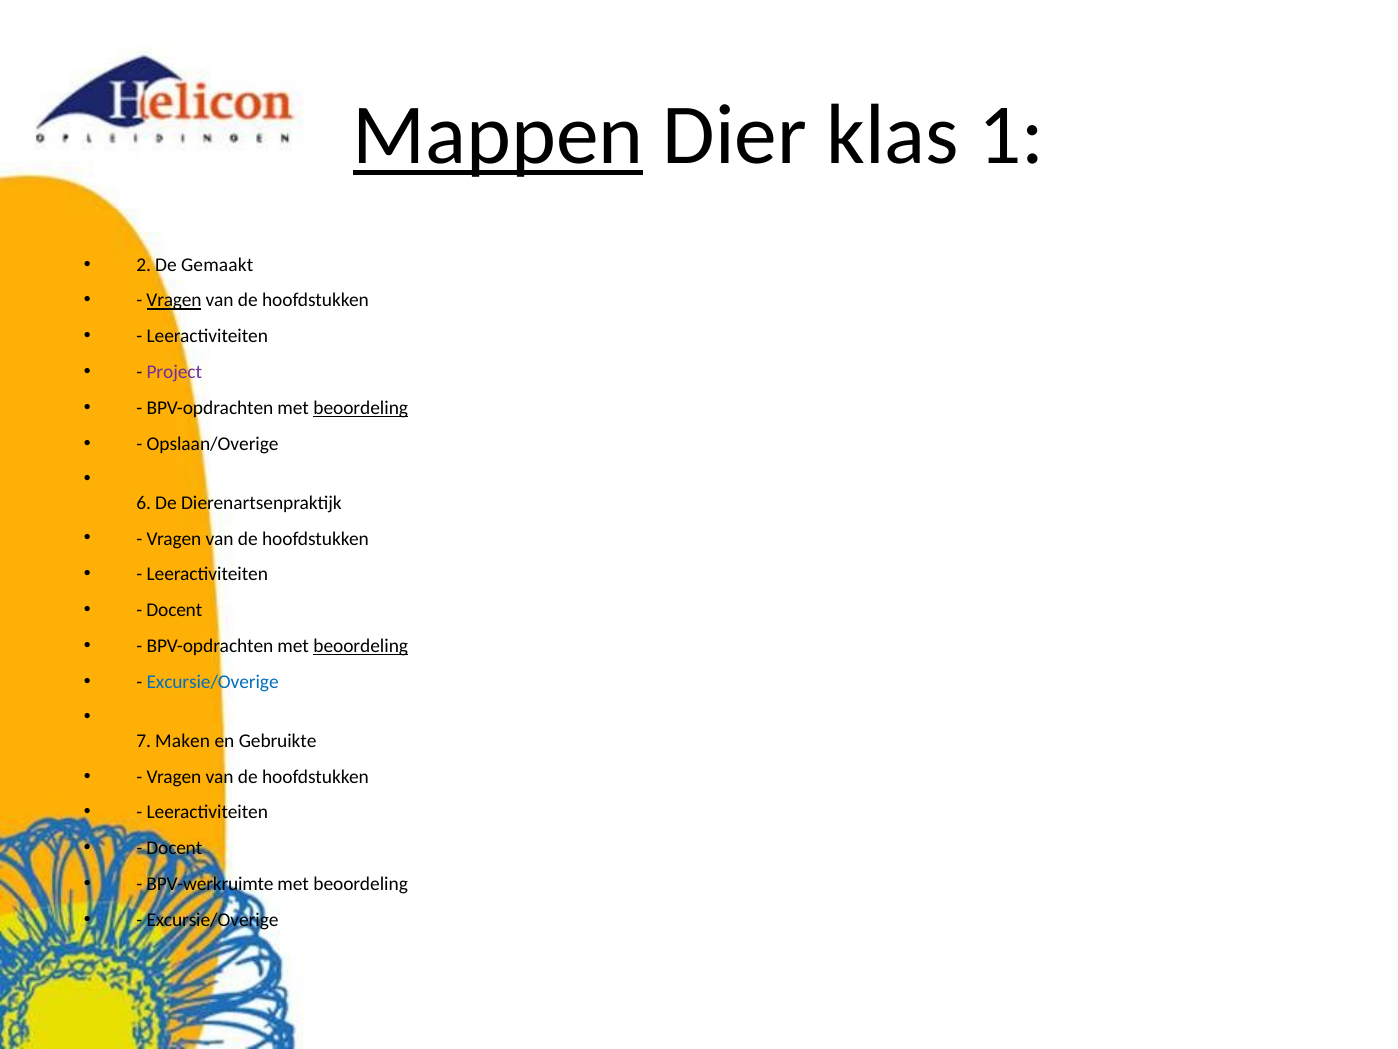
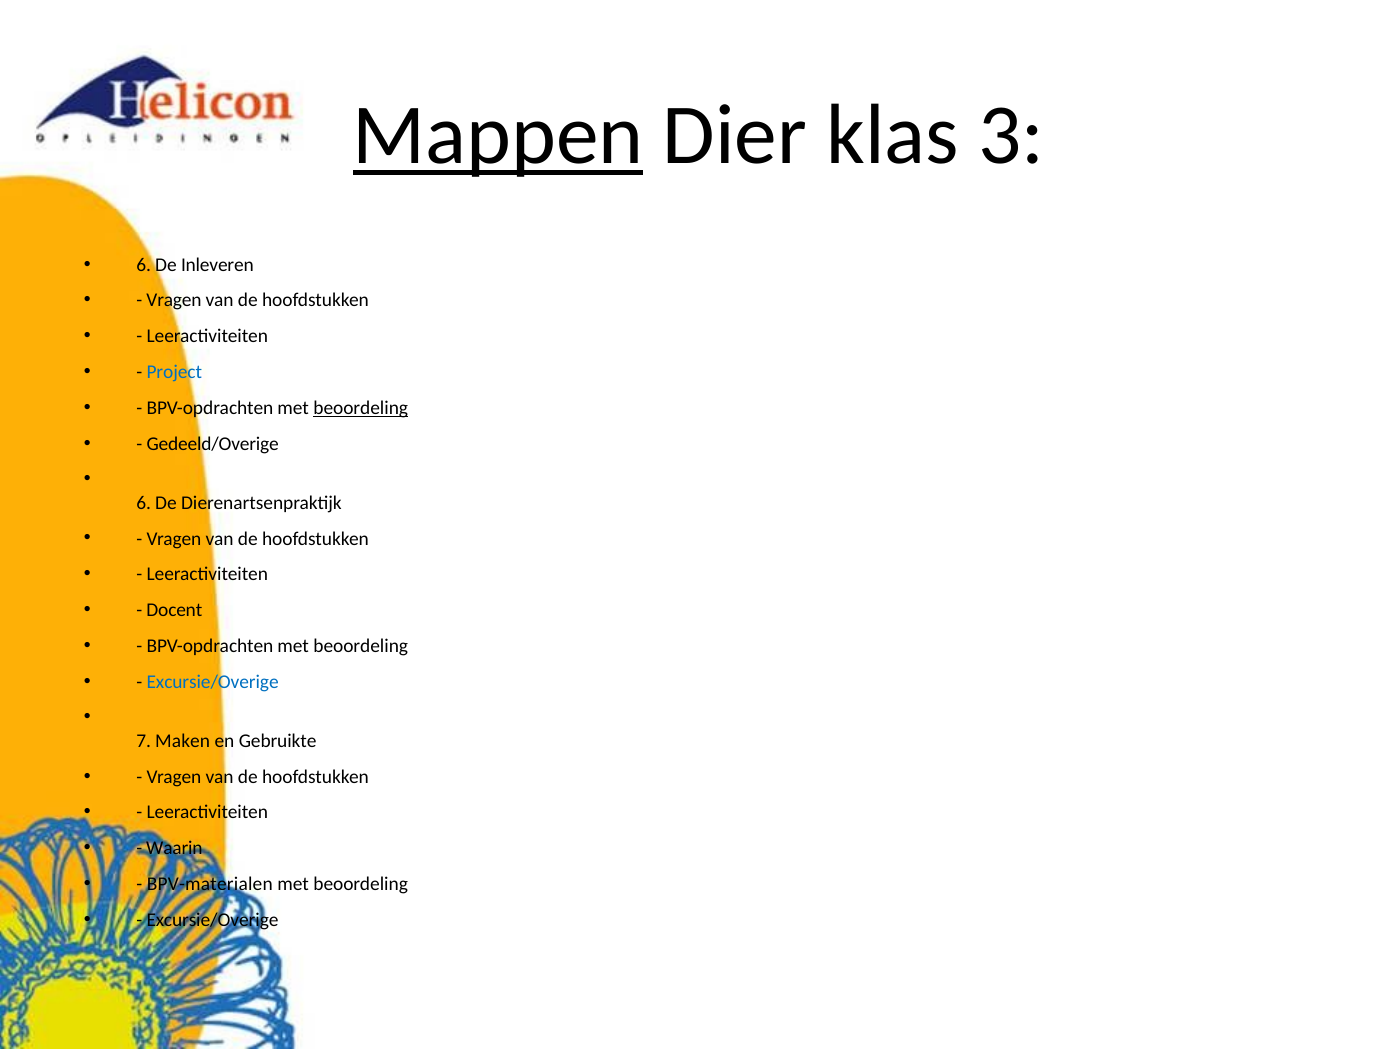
1: 1 -> 3 (1011, 135)
2: 2 -> 6 (144, 265)
Gemaakt: Gemaakt -> Inleveren (217, 265)
Vragen underline: present -> none (174, 300)
Project colour: purple -> blue (174, 372)
Opslaan/Overige: Opslaan/Overige -> Gedeeld/Overige (213, 444)
beoordeling underline: present -> none (361, 646)
Docent: Docent -> Waarin (174, 848)
BPV-werkruimte: BPV-werkruimte -> BPV-materialen (210, 884)
